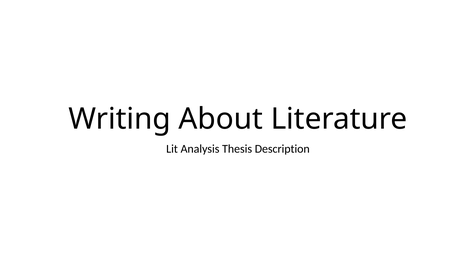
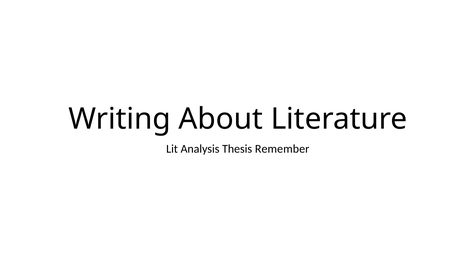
Description: Description -> Remember (282, 149)
